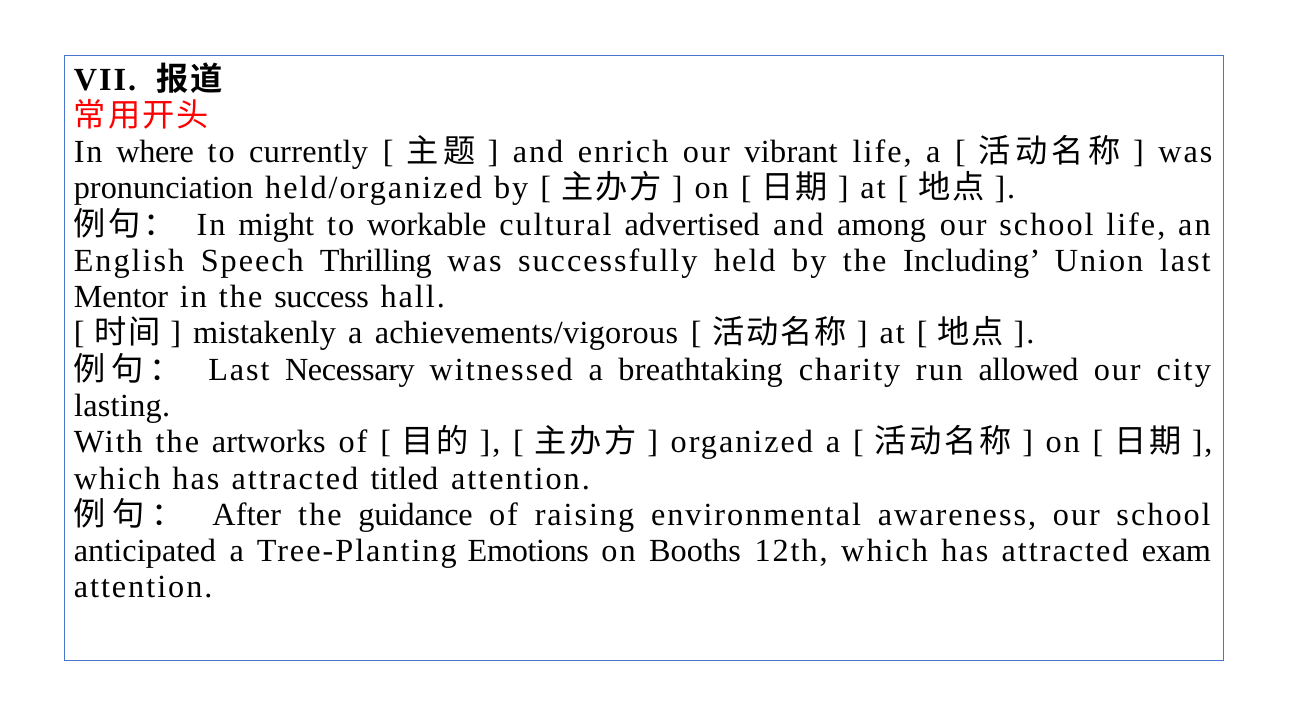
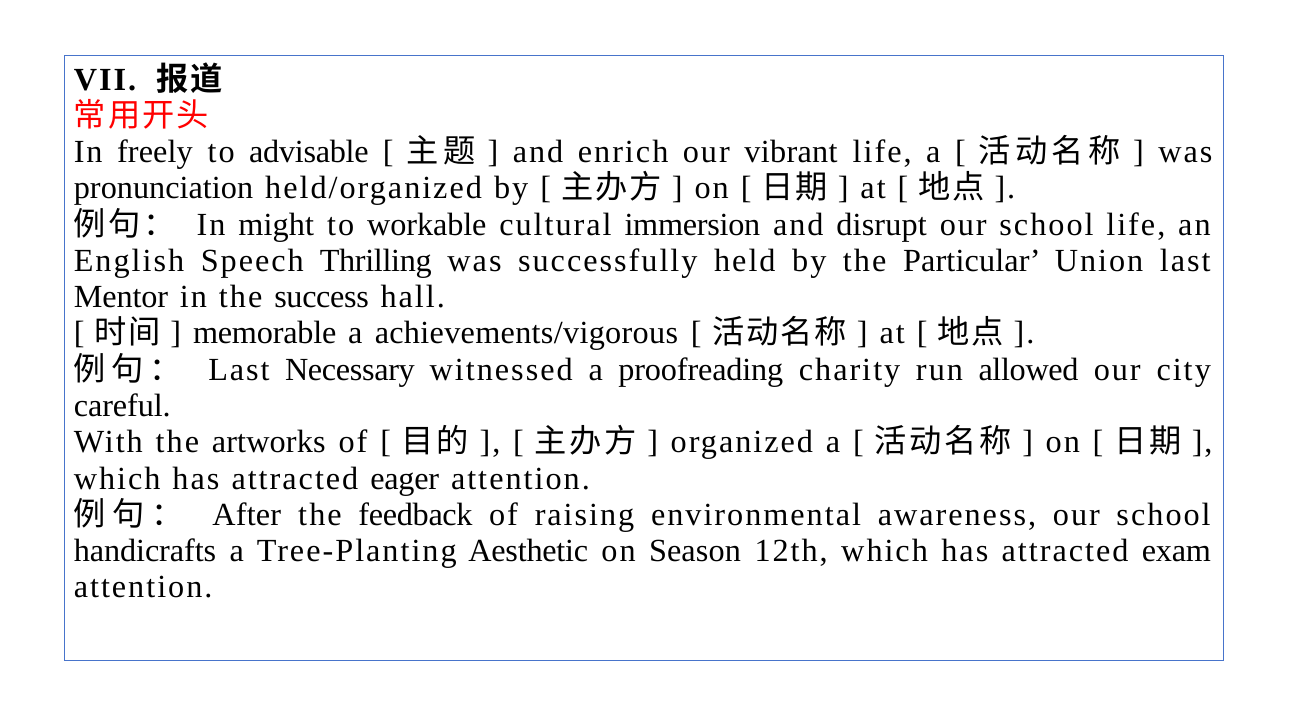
where: where -> freely (155, 152)
currently: currently -> advisable (309, 152)
advertised: advertised -> immersion (692, 225)
among: among -> disrupt (882, 225)
Including: Including -> Particular (972, 261)
mistakenly: mistakenly -> memorable (265, 333)
breathtaking: breathtaking -> proofreading (701, 370)
lasting: lasting -> careful (122, 406)
titled: titled -> eager (405, 478)
guidance: guidance -> feedback (416, 515)
anticipated: anticipated -> handicrafts (145, 551)
Emotions: Emotions -> Aesthetic (528, 551)
Booths: Booths -> Season (695, 551)
